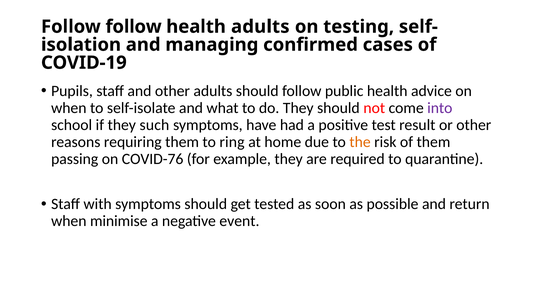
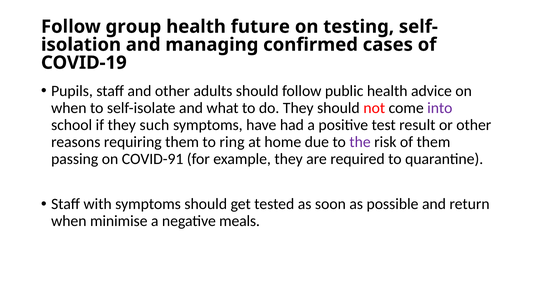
Follow follow: follow -> group (133, 27)
health adults: adults -> future (260, 27)
the colour: orange -> purple (360, 142)
COVID-76: COVID-76 -> COVID-91 (153, 159)
event: event -> meals (240, 221)
